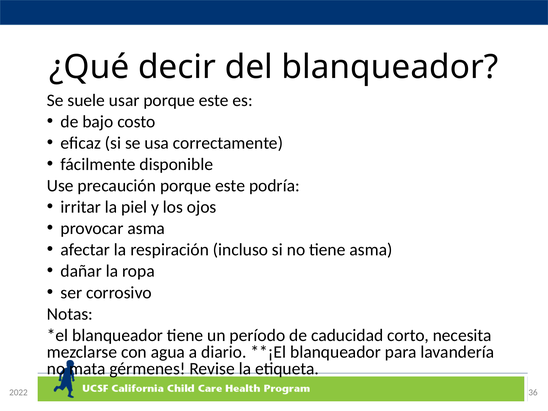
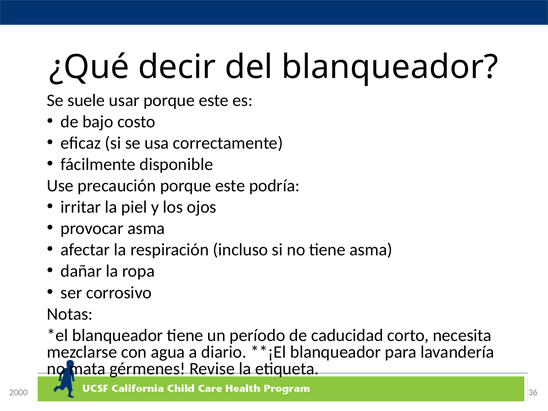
2022: 2022 -> 2000 (18, 392)
